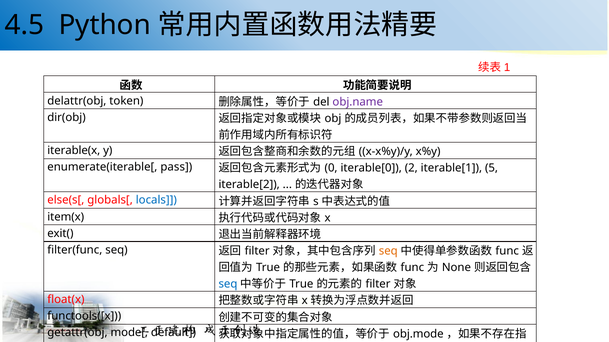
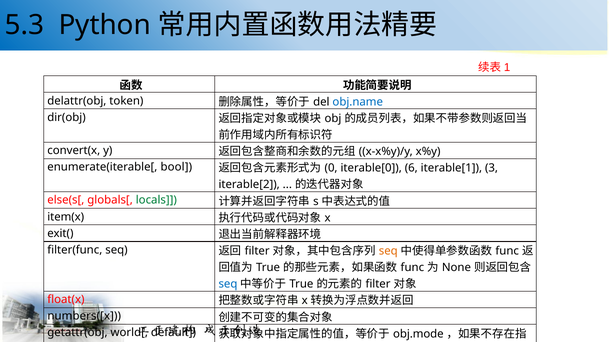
4.5: 4.5 -> 5.3 (24, 25)
obj.name colour: purple -> blue (358, 102)
iterable(x: iterable(x -> convert(x (74, 151)
pass: pass -> bool (176, 167)
2: 2 -> 6 (411, 168)
5: 5 -> 3 (492, 168)
locals colour: blue -> green (156, 201)
functools([x: functools([x -> numbers([x (84, 317)
mode[: mode[ -> world[ (129, 333)
